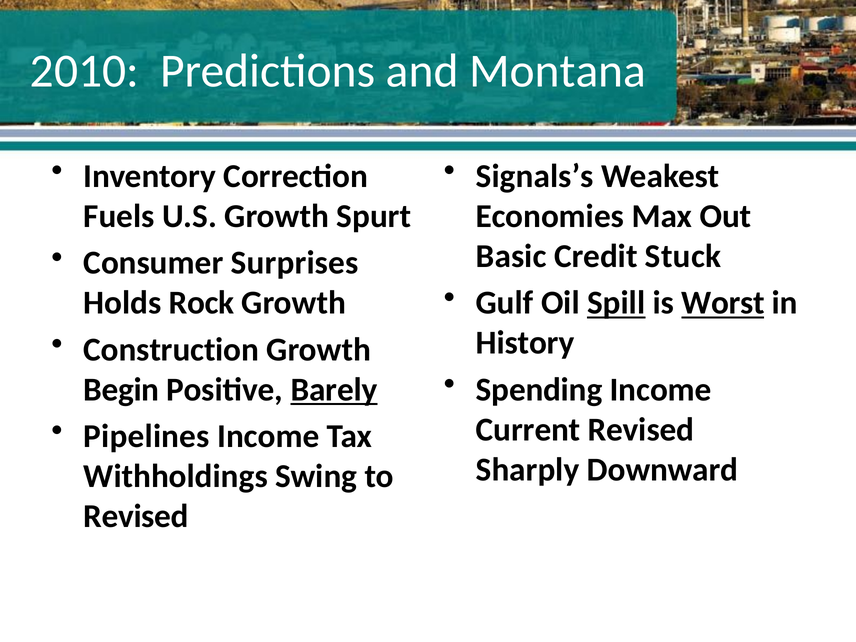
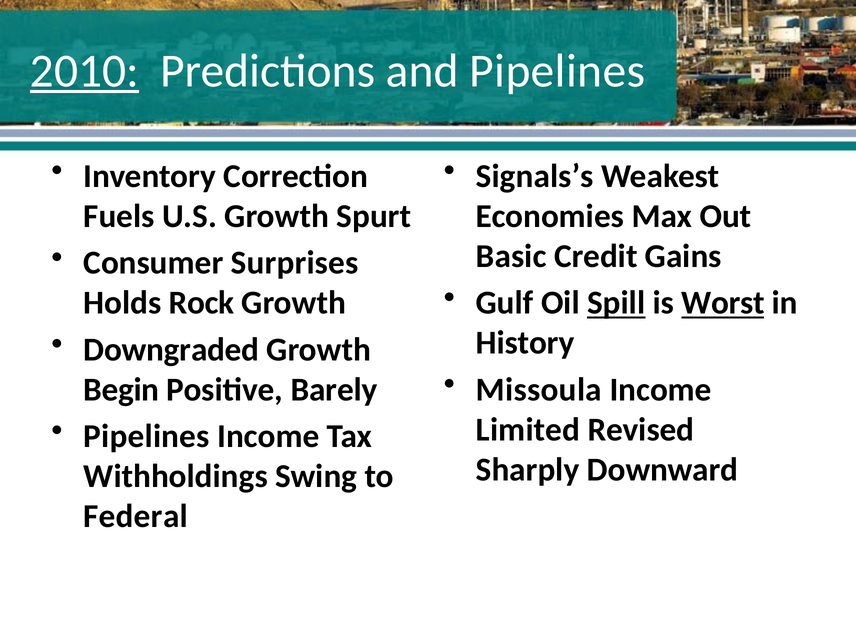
2010 underline: none -> present (84, 71)
and Montana: Montana -> Pipelines (557, 71)
Stuck: Stuck -> Gains (683, 256)
Construction: Construction -> Downgraded (171, 350)
Spending: Spending -> Missoula (539, 390)
Barely underline: present -> none (334, 390)
Current: Current -> Limited (528, 430)
Revised: Revised -> Federal (136, 516)
